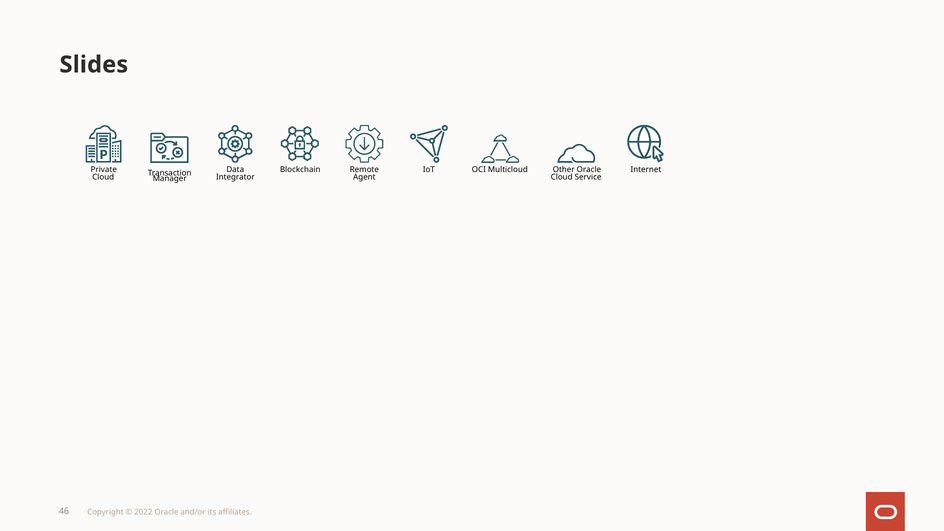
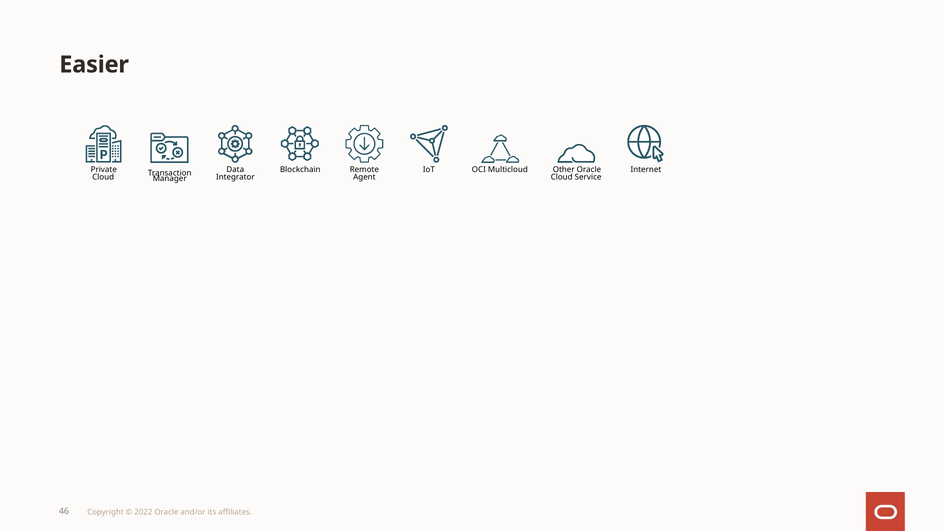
Slides: Slides -> Easier (94, 65)
